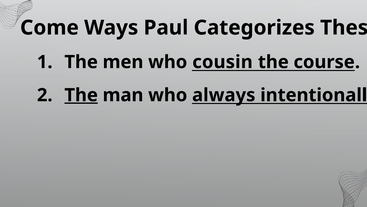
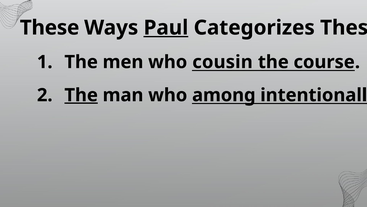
Come: Come -> These (50, 28)
Paul underline: none -> present (166, 28)
always: always -> among (224, 95)
